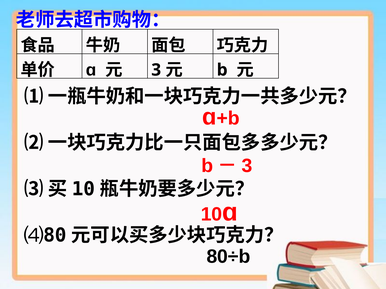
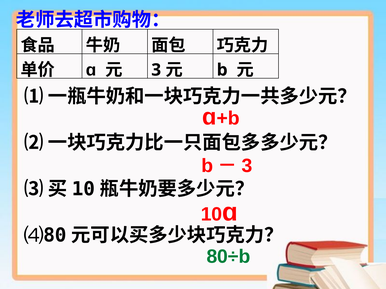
80÷b colour: black -> green (228, 257)
